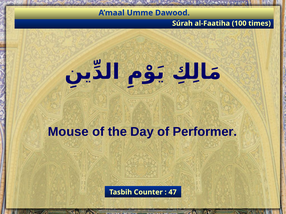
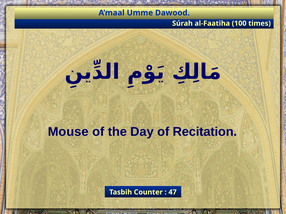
Performer: Performer -> Recitation (205, 132)
